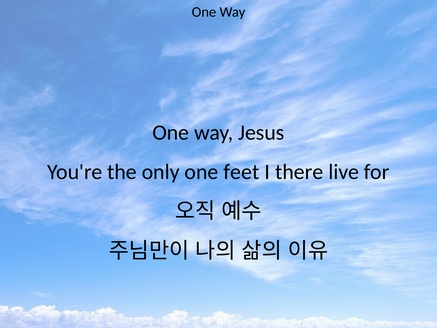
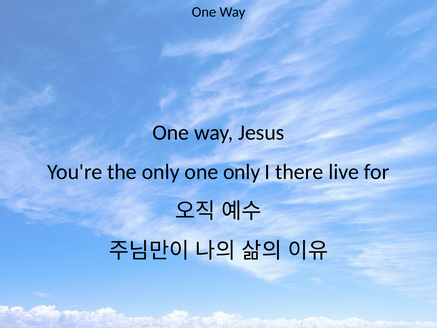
one feet: feet -> only (242, 172)
